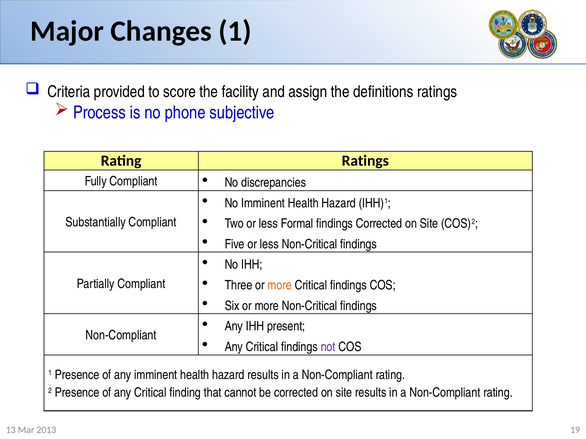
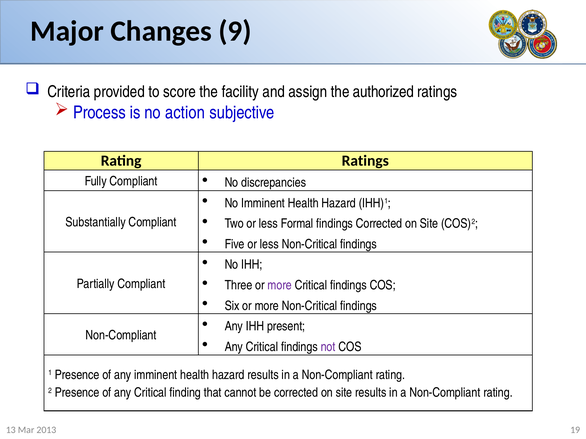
Changes 1: 1 -> 9 (235, 31)
definitions: definitions -> authorized (383, 92)
phone: phone -> action (185, 113)
more colour: orange -> purple (280, 286)
